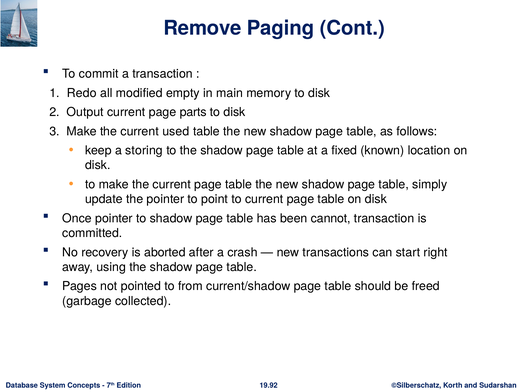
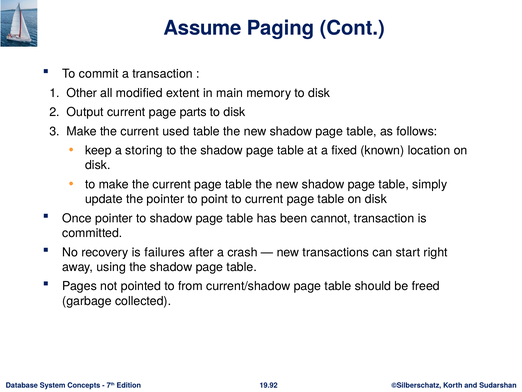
Remove: Remove -> Assume (202, 28)
Redo: Redo -> Other (82, 93)
empty: empty -> extent (183, 93)
aborted: aborted -> failures (165, 252)
